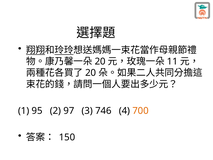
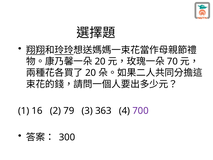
11: 11 -> 70 (172, 61)
95: 95 -> 16 (37, 111)
97: 97 -> 79 (69, 111)
746: 746 -> 363 (103, 111)
700 colour: orange -> purple (141, 111)
150: 150 -> 300 (67, 137)
